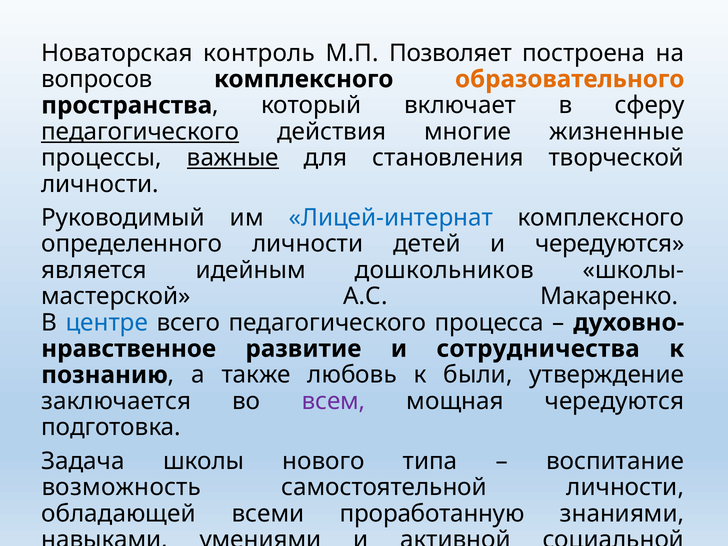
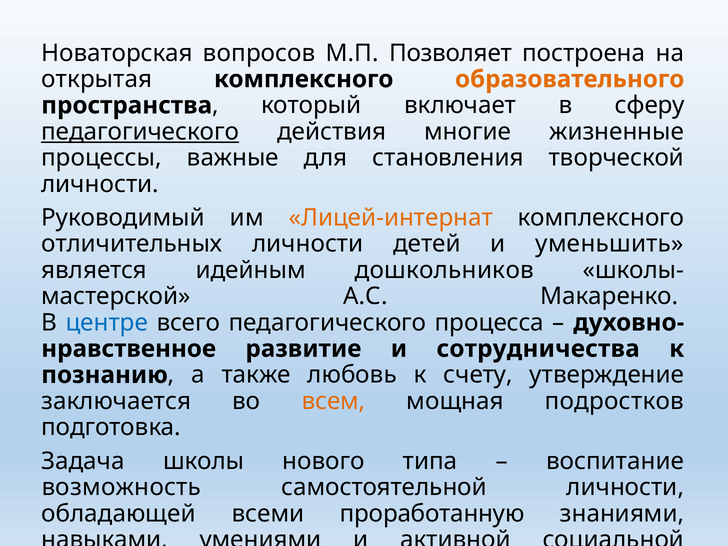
контроль: контроль -> вопросов (259, 53)
вопросов: вопросов -> открытая (97, 79)
важные underline: present -> none (233, 158)
Лицей-интернат colour: blue -> orange (391, 218)
определенного: определенного -> отличительных (132, 244)
и чередуются: чередуются -> уменьшить (610, 244)
были: были -> счету (478, 375)
всем colour: purple -> orange (333, 401)
мощная чередуются: чередуются -> подростков (614, 401)
